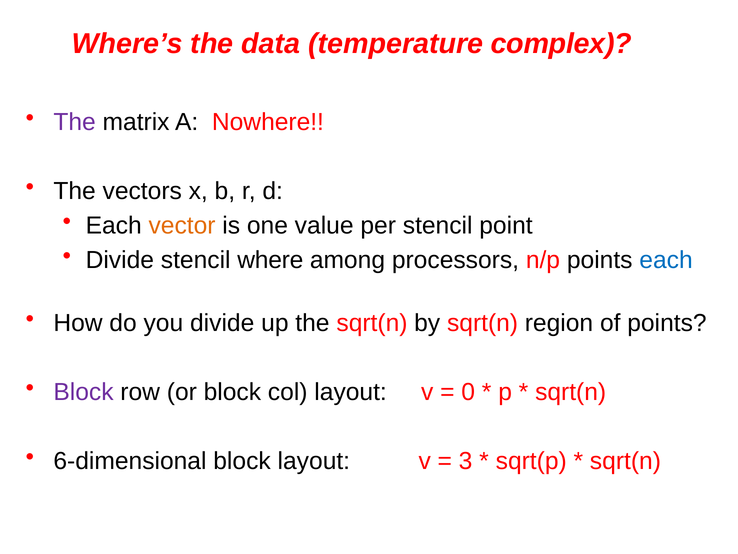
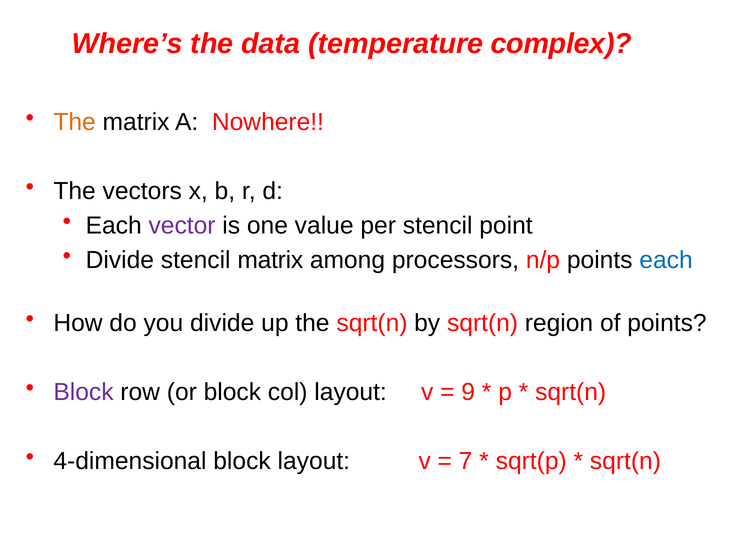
The colour: purple -> orange (75, 122)
vector colour: orange -> purple (182, 225)
stencil where: where -> matrix (270, 260)
0: 0 -> 9 (468, 392)
6-dimensional: 6-dimensional -> 4-dimensional (130, 461)
3: 3 -> 7 (466, 461)
